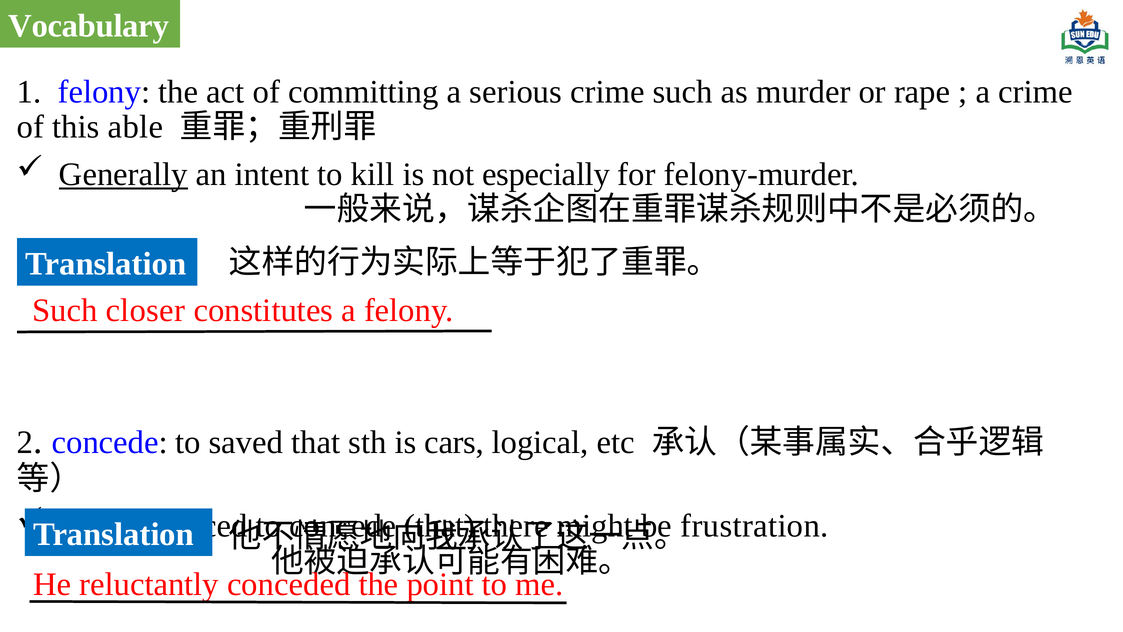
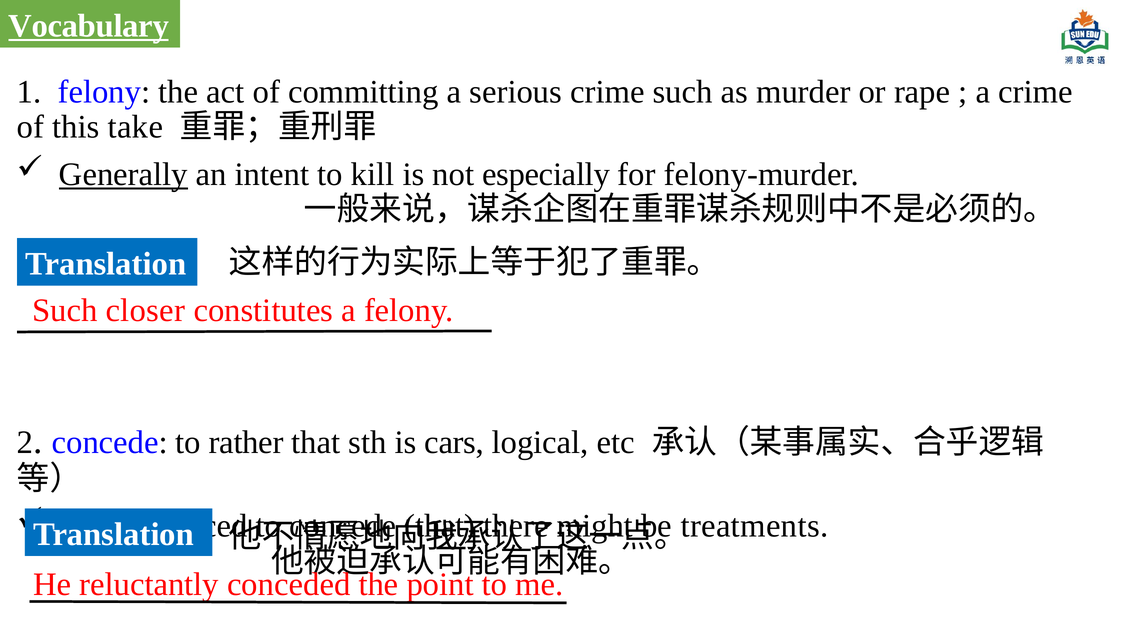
Vocabulary underline: none -> present (89, 26)
able: able -> take (135, 127)
saved: saved -> rather (246, 442)
frustration: frustration -> treatments (754, 526)
